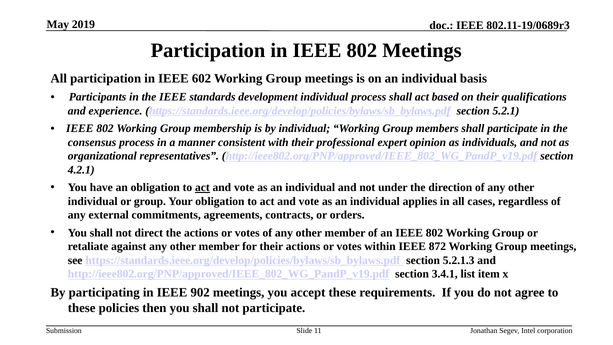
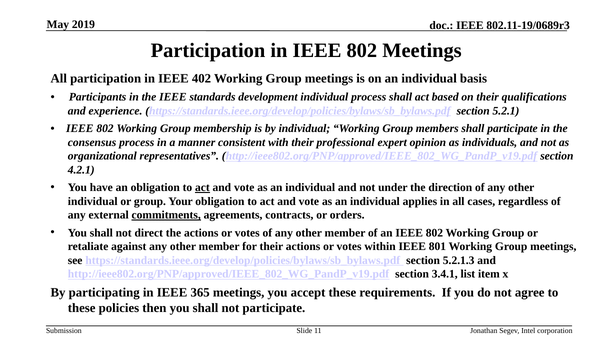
602: 602 -> 402 (202, 79)
commitments underline: none -> present (166, 215)
872: 872 -> 801 (437, 246)
902: 902 -> 365 (200, 292)
